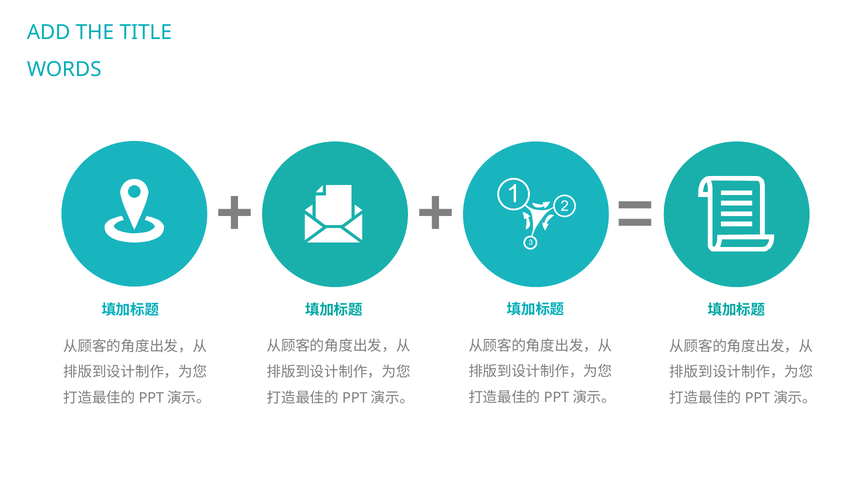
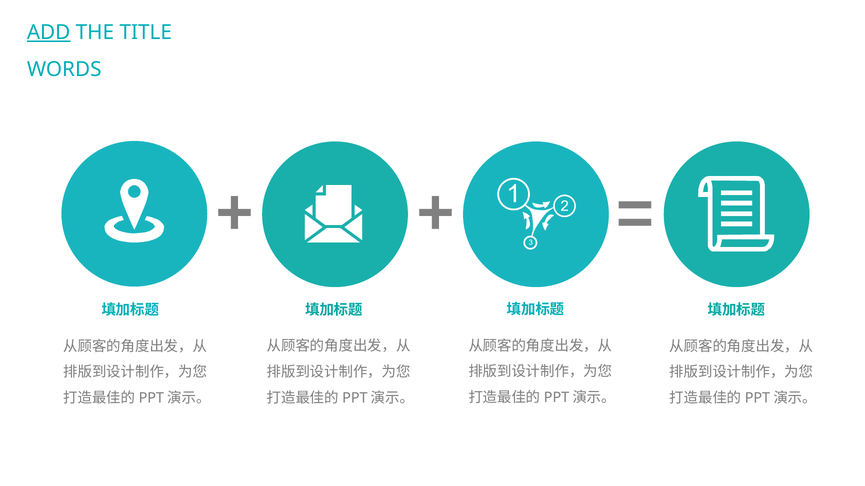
ADD underline: none -> present (49, 32)
